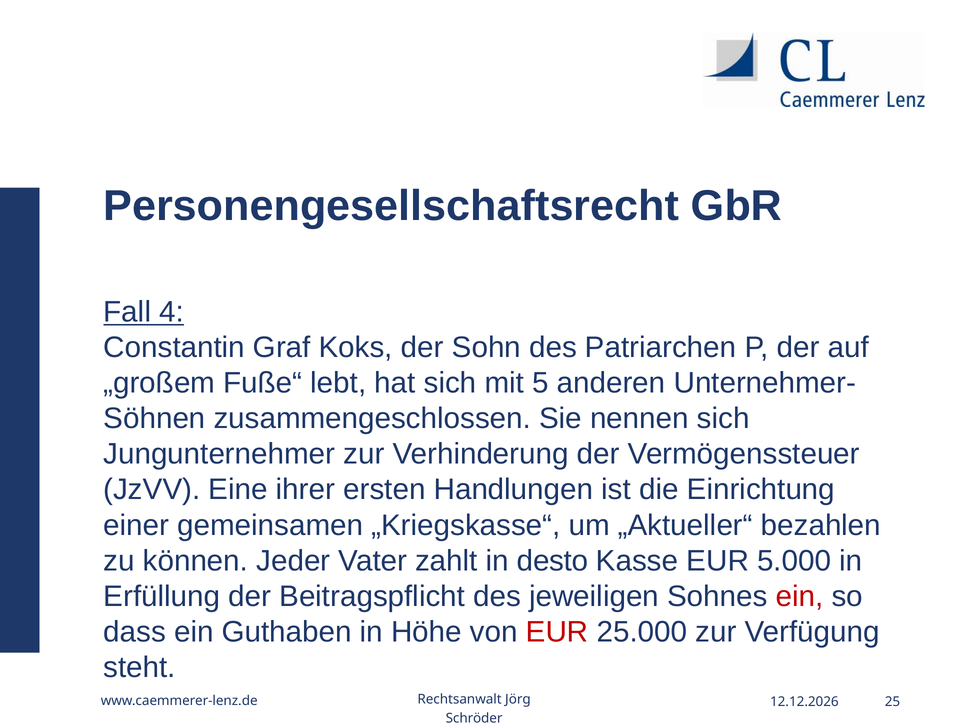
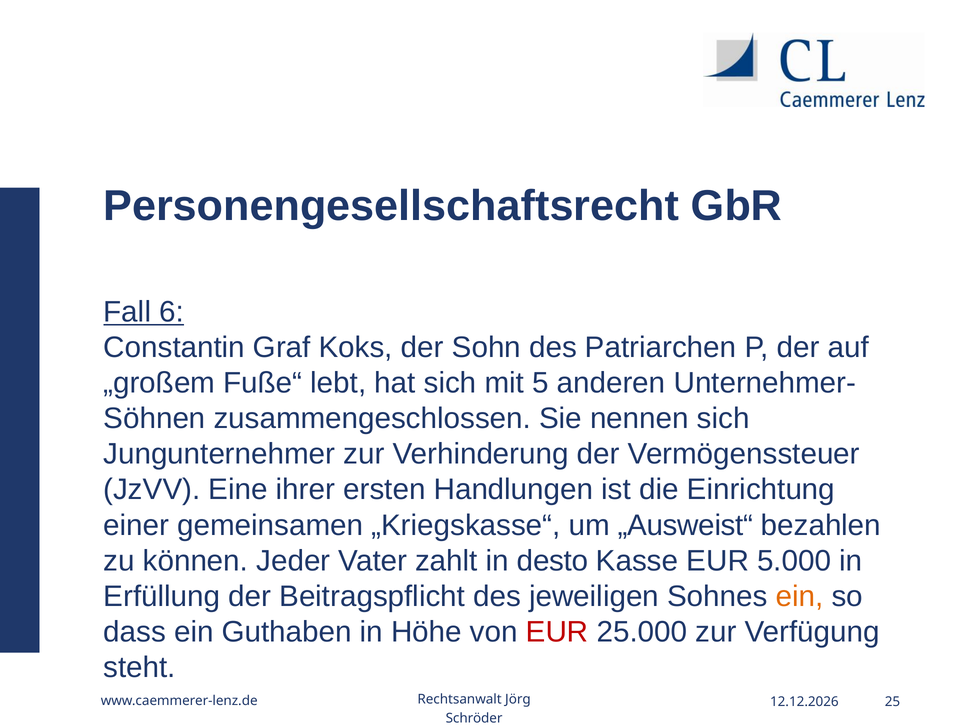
4: 4 -> 6 (172, 312)
„Aktueller“: „Aktueller“ -> „Ausweist“ (685, 525)
ein colour: red -> orange (800, 597)
